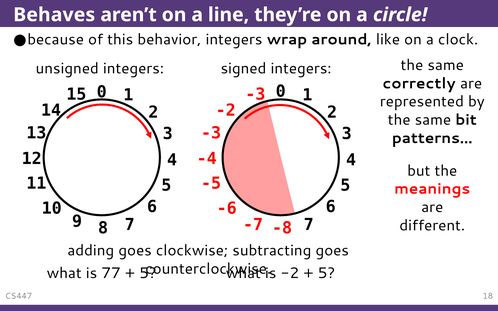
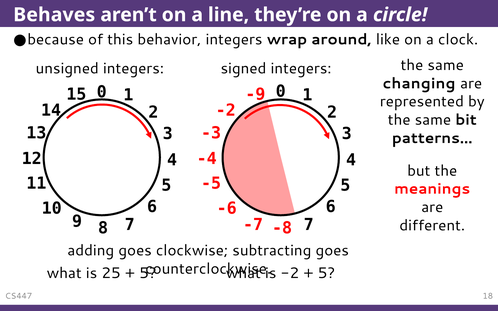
correctly: correctly -> changing (419, 83)
-3: -3 -> -9 (256, 94)
77: 77 -> 25 (111, 273)
